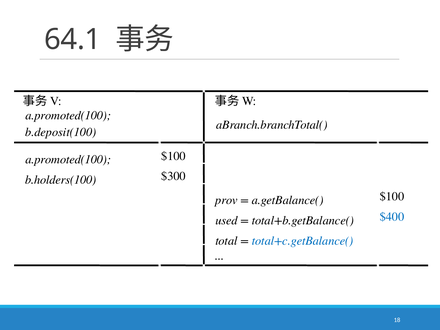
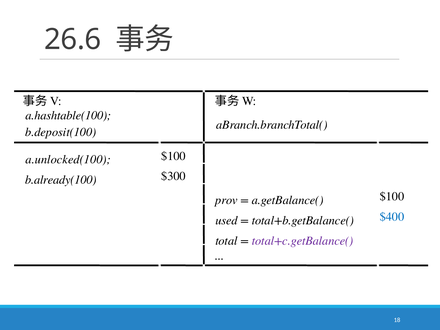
64.1: 64.1 -> 26.6 (73, 40)
a.promoted(100: a.promoted(100 -> a.hashtable(100 (68, 115)
a.promoted(100: a.promoted(100 -> a.unlocked(100 (68, 160)
b.holders(100: b.holders(100 -> b.already(100 (61, 180)
total+c.getBalance( colour: blue -> purple (303, 241)
